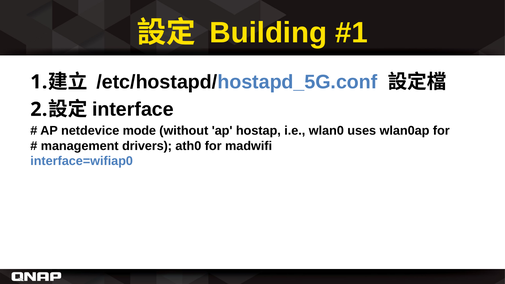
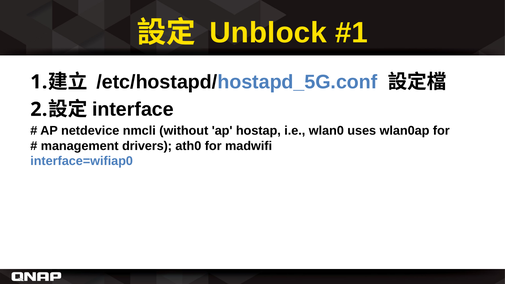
Building: Building -> Unblock (268, 33)
mode: mode -> nmcli (139, 131)
